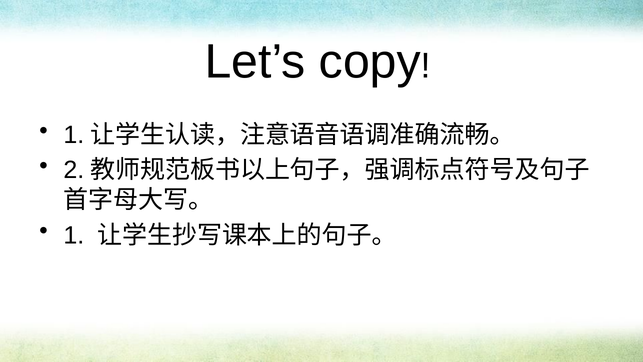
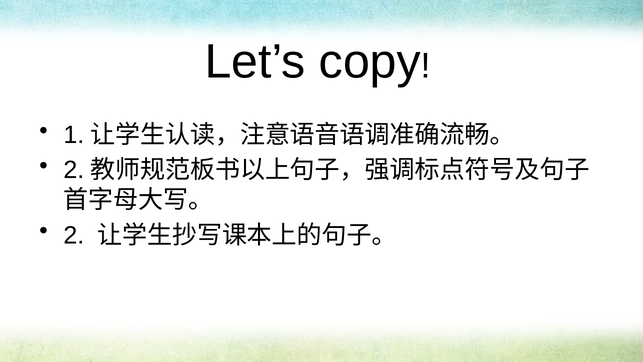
1: 1 -> 2 (74, 235)
